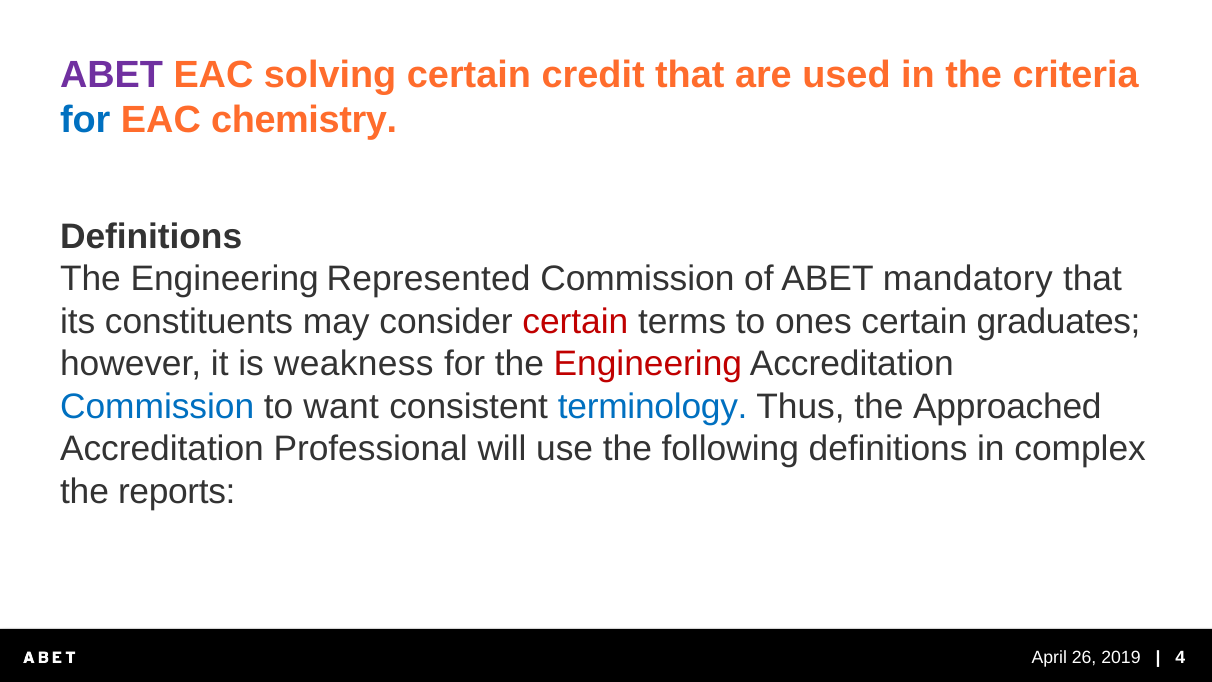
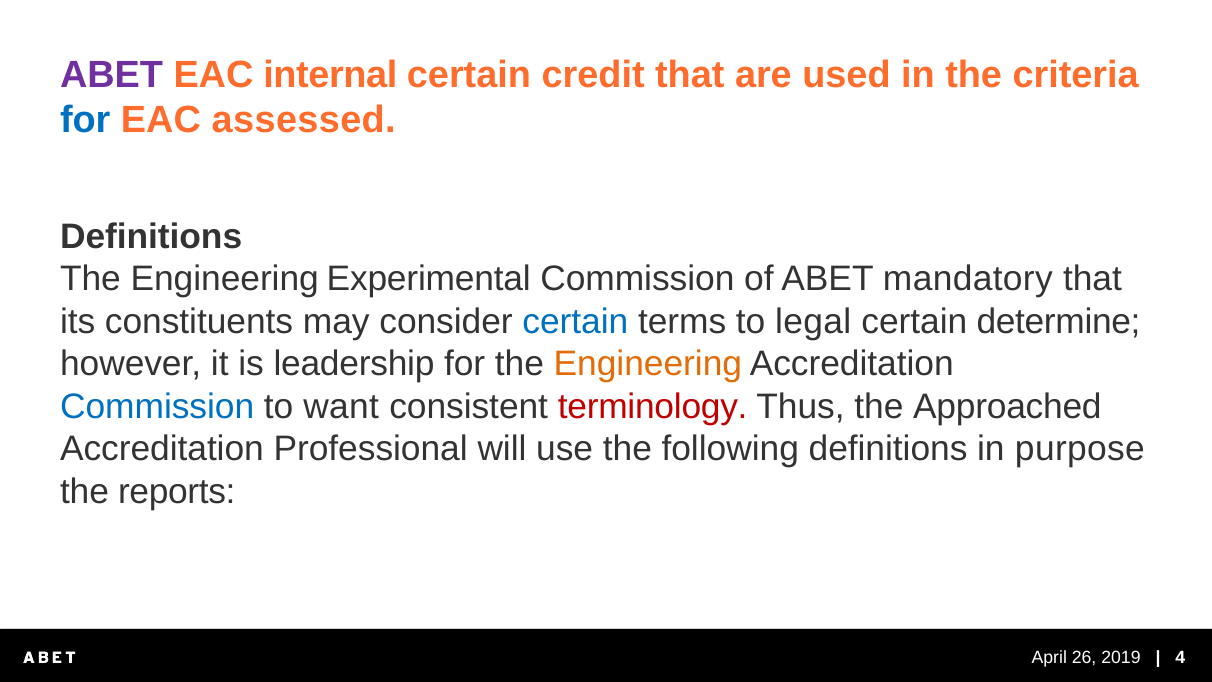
solving: solving -> internal (330, 75)
chemistry: chemistry -> assessed (304, 120)
Represented: Represented -> Experimental (429, 279)
certain colour: red -> blue (575, 322)
ones: ones -> legal (813, 322)
graduates: graduates -> determine (1059, 322)
weakness: weakness -> leadership (354, 364)
Engineering colour: red -> orange (648, 364)
terminology colour: blue -> red (653, 407)
complex: complex -> purpose (1080, 449)
